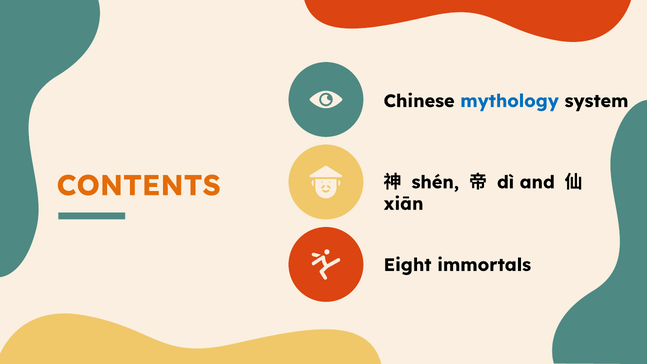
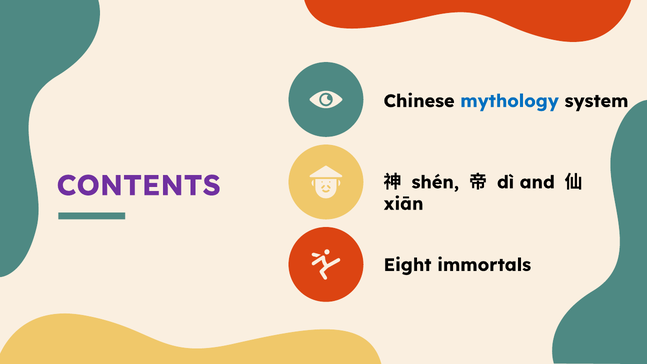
CONTENTS colour: orange -> purple (139, 186)
